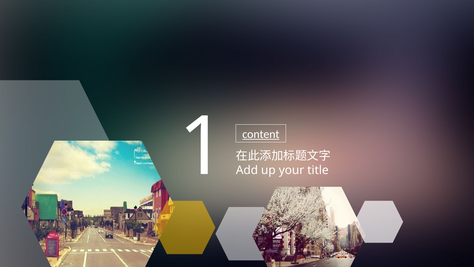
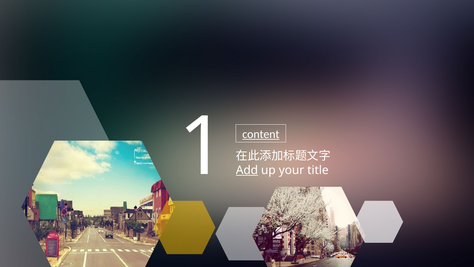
Add underline: none -> present (247, 170)
